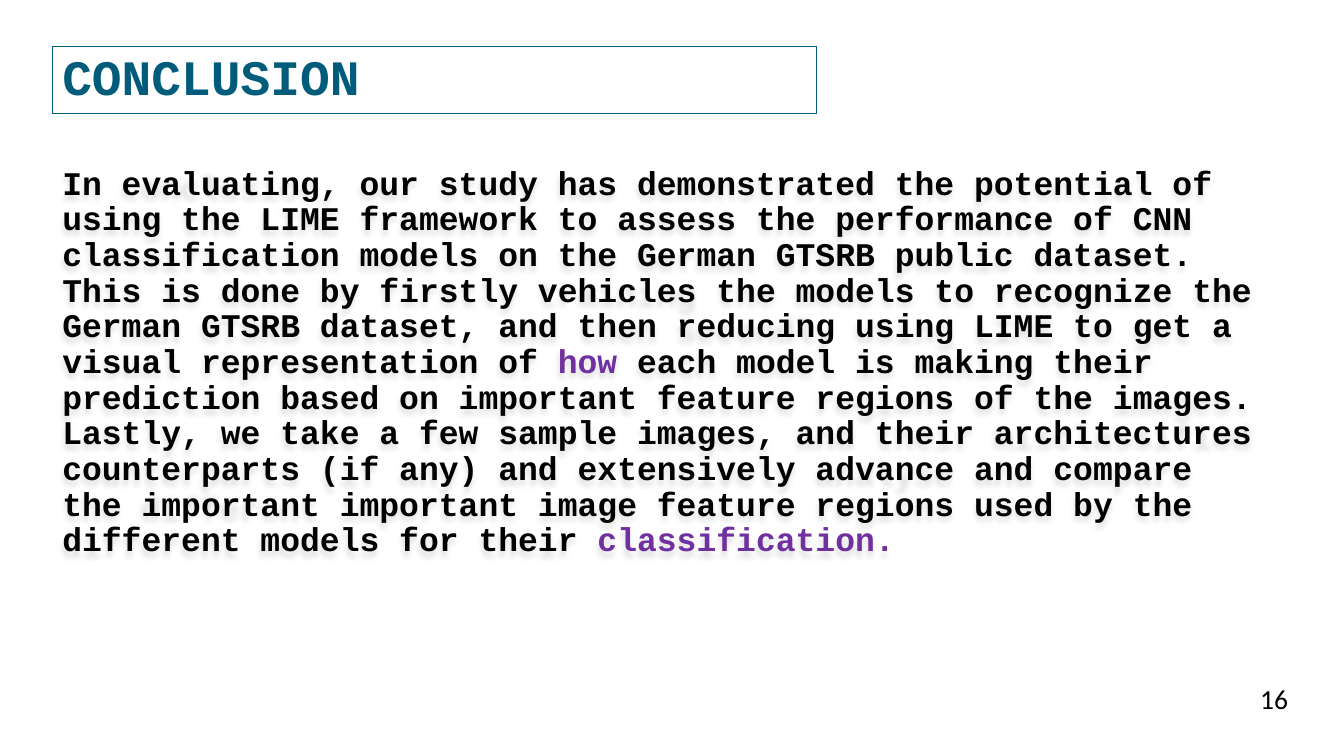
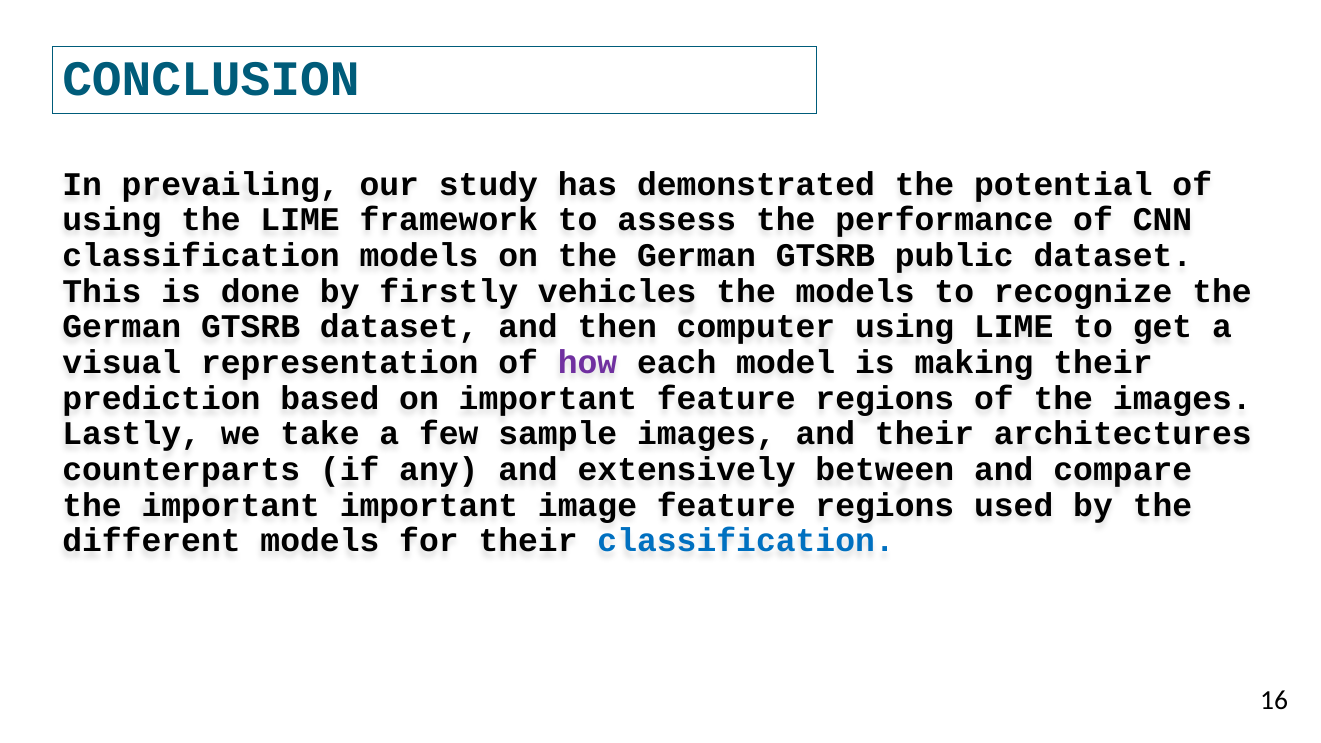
evaluating: evaluating -> prevailing (231, 184)
reducing: reducing -> computer (756, 327)
advance: advance -> between (885, 470)
classification colour: purple -> blue (746, 541)
